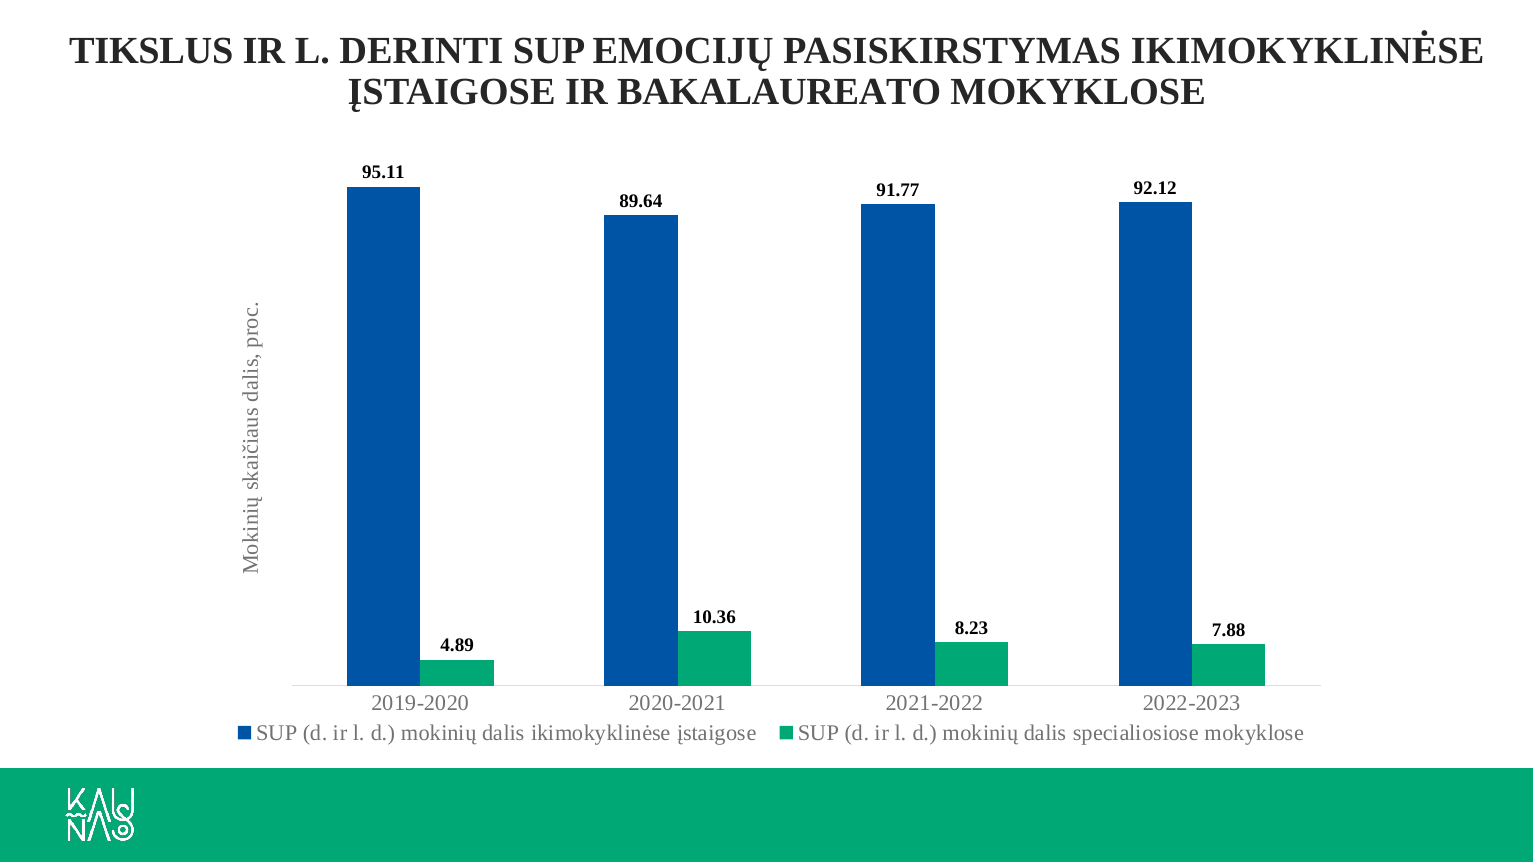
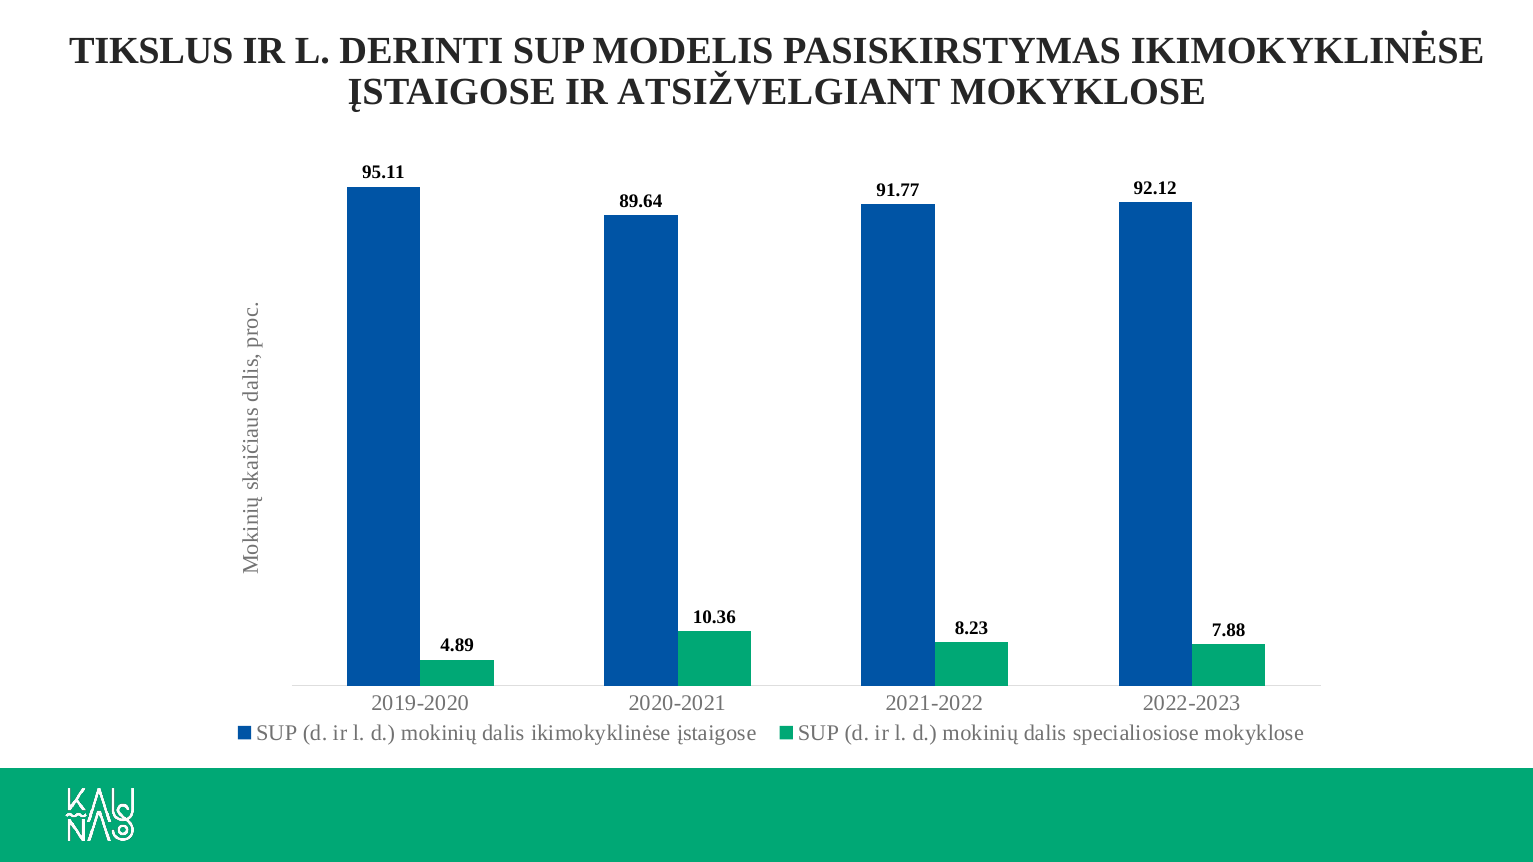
EMOCIJŲ: EMOCIJŲ -> MODELIS (683, 51)
BAKALAUREATO: BAKALAUREATO -> ATSIŽVELGIANT (779, 92)
